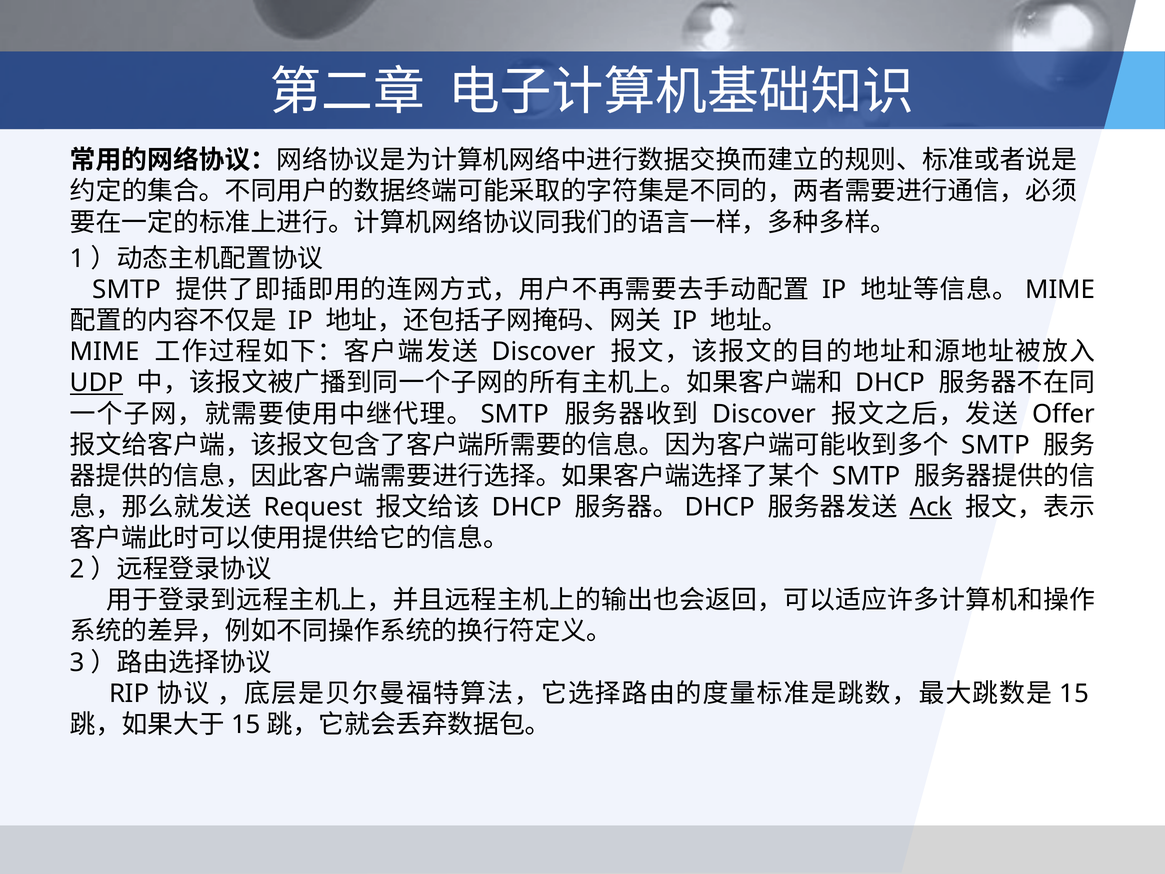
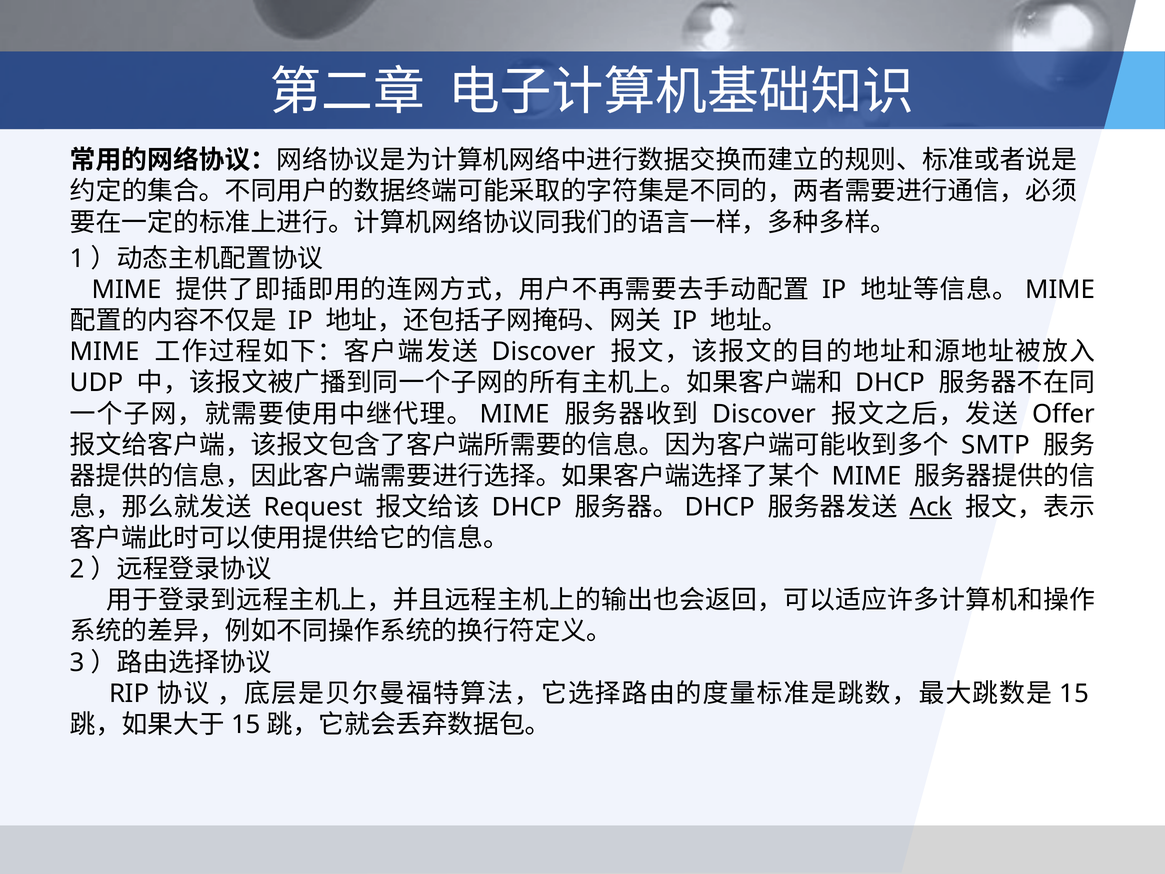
SMTP: SMTP -> MIME (127, 290)
UDP underline: present -> none (97, 383)
SMTP: SMTP -> MIME (515, 414)
SMTP: SMTP -> MIME (867, 476)
